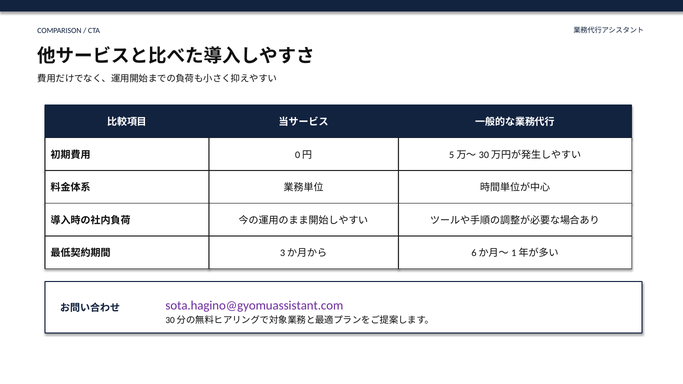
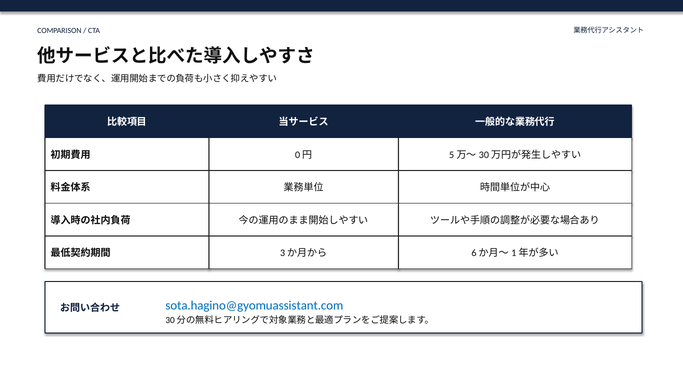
sota.hagino@gyomuassistant.com colour: purple -> blue (254, 306)
